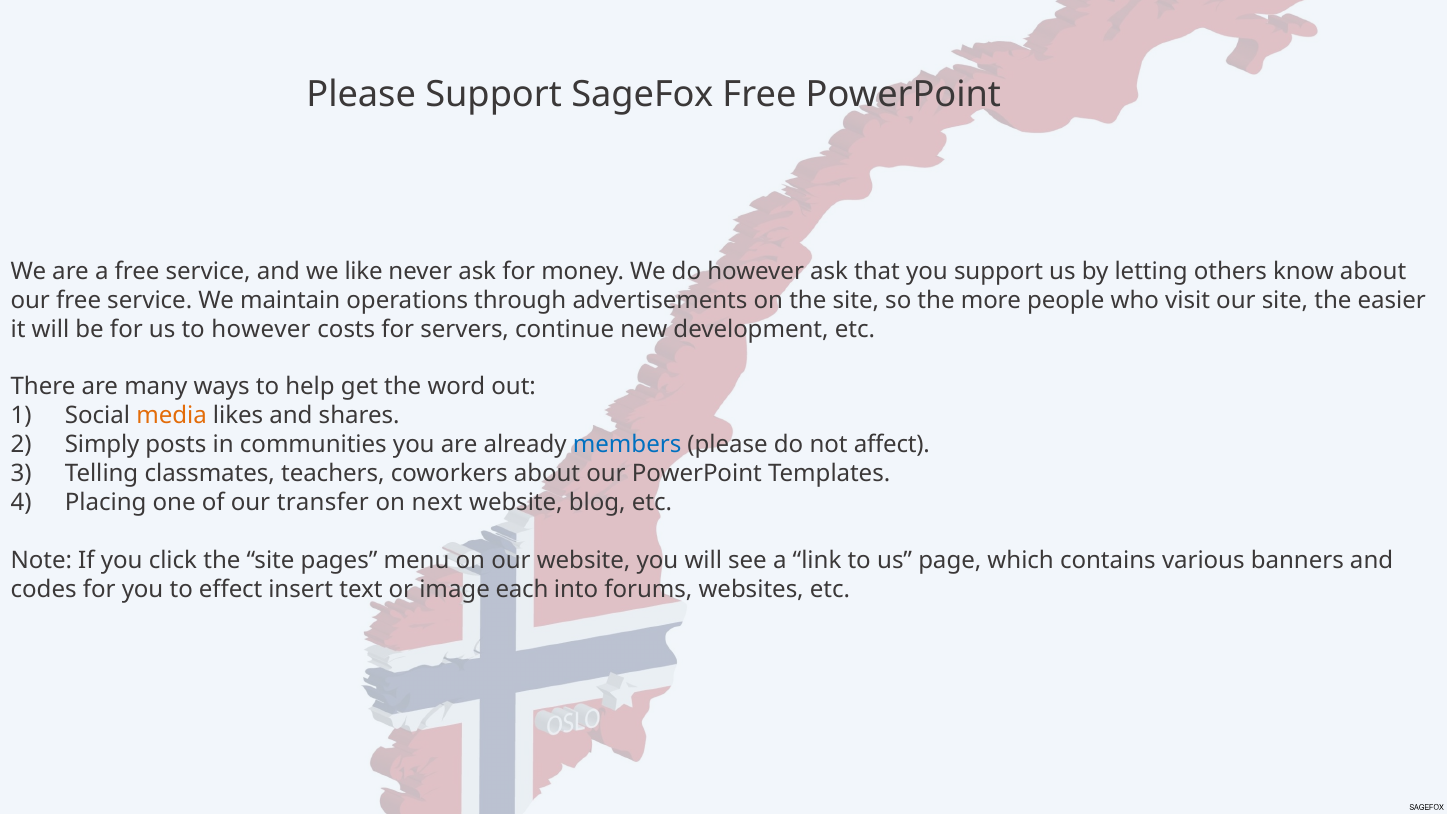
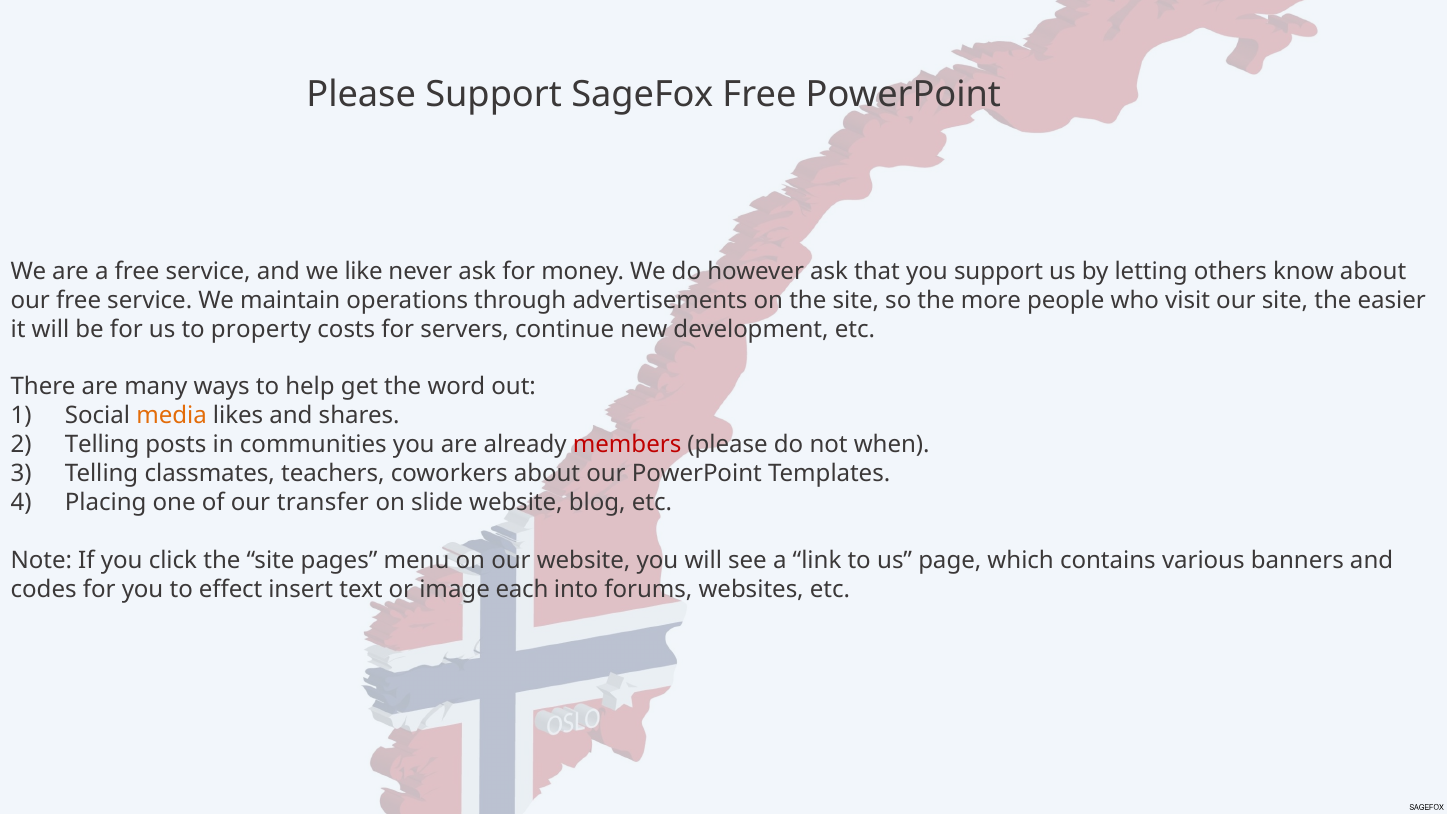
to however: however -> property (261, 329)
Simply: Simply -> Telling (102, 445)
members colour: blue -> red (627, 445)
affect: affect -> when (892, 445)
next: next -> slide (437, 503)
